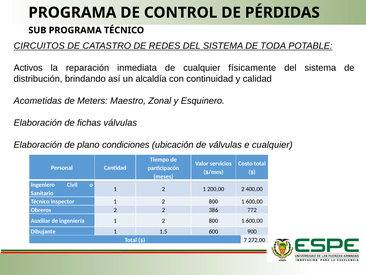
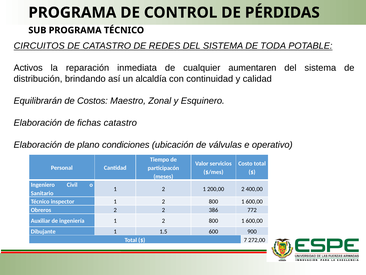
físicamente: físicamente -> aumentaren (252, 68)
Acometidas: Acometidas -> Equilibrarán (38, 101)
Meters: Meters -> Costos (92, 101)
fichas válvulas: válvulas -> catastro (120, 123)
e cualquier: cualquier -> operativo (272, 145)
